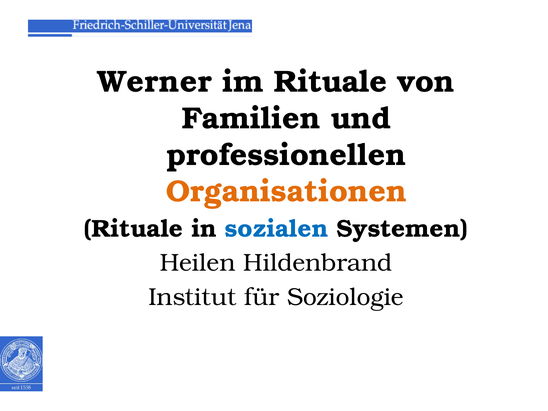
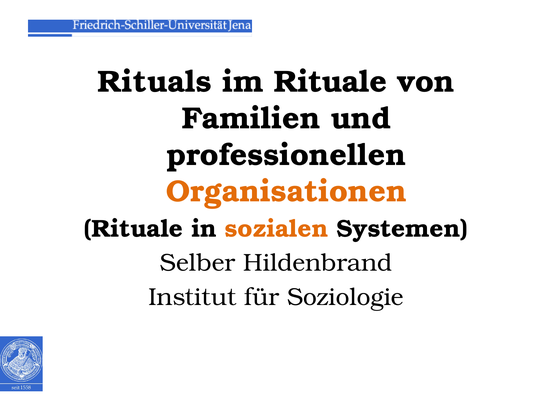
Werner: Werner -> Rituals (155, 82)
sozialen colour: blue -> orange (277, 229)
Heilen: Heilen -> Selber (198, 263)
